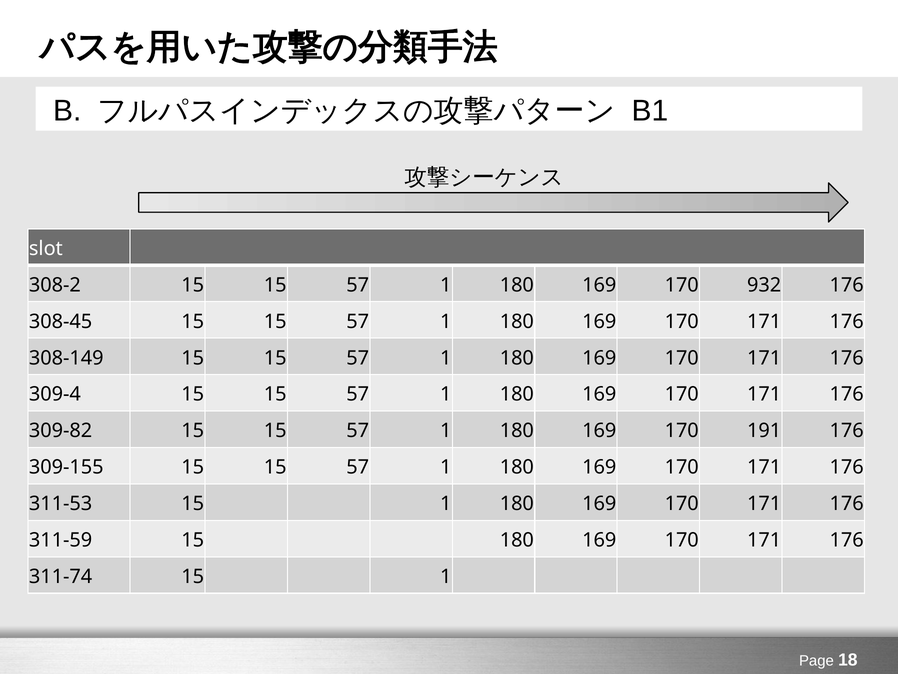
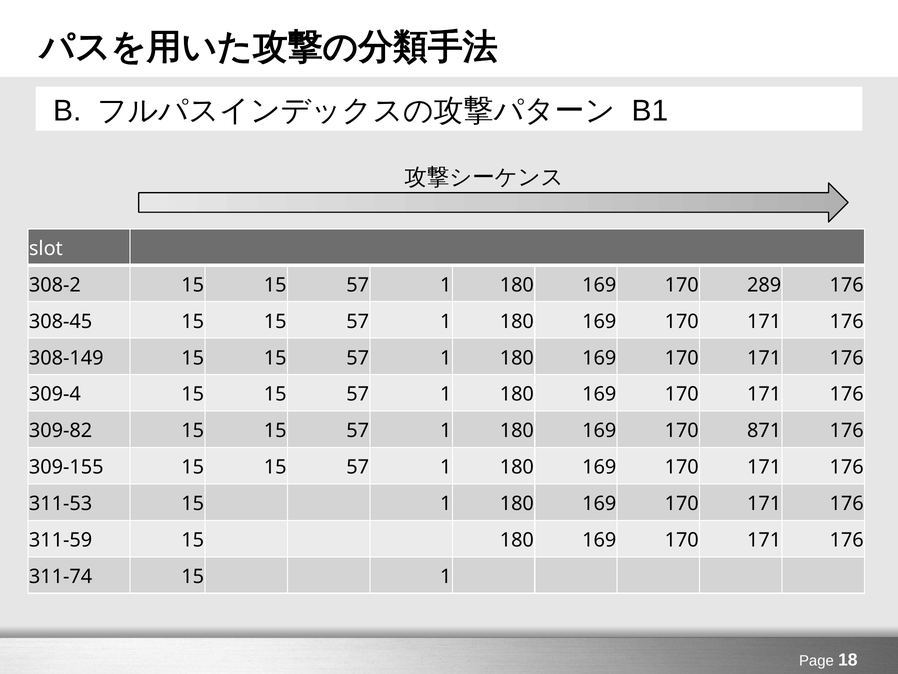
932: 932 -> 289 (764, 285)
191: 191 -> 871 (764, 431)
